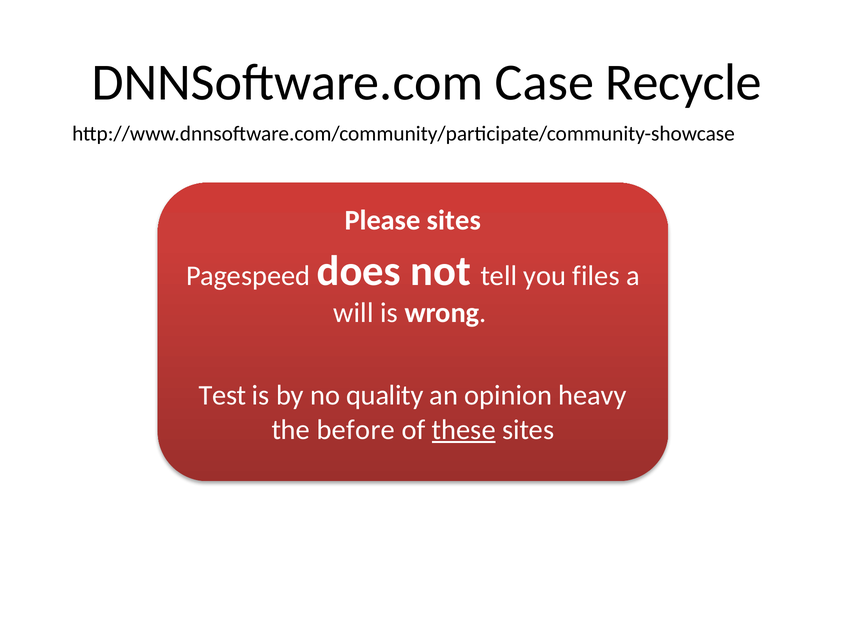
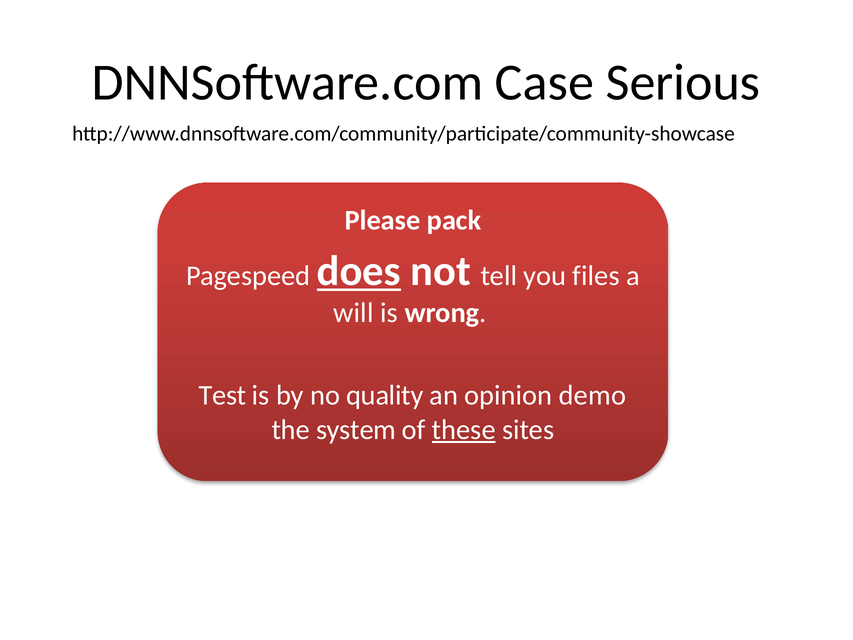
Recycle: Recycle -> Serious (683, 83)
Please sites: sites -> pack (454, 220)
does underline: none -> present (359, 271)
heavy: heavy -> demo (592, 395)
before: before -> system (356, 430)
